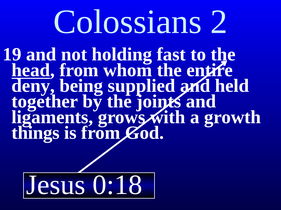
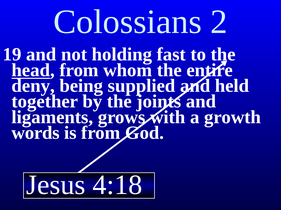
things: things -> words (36, 133)
0:18: 0:18 -> 4:18 (117, 186)
